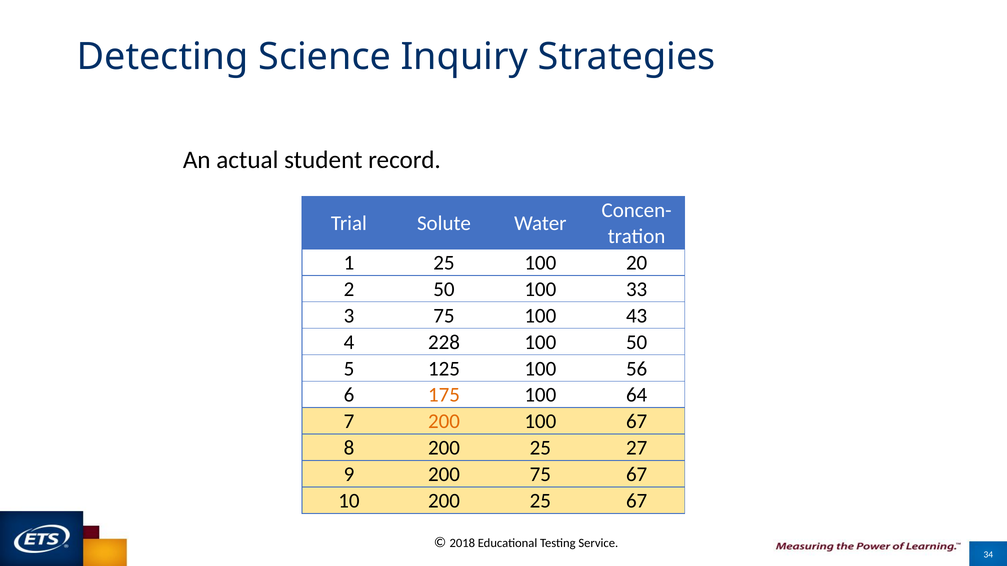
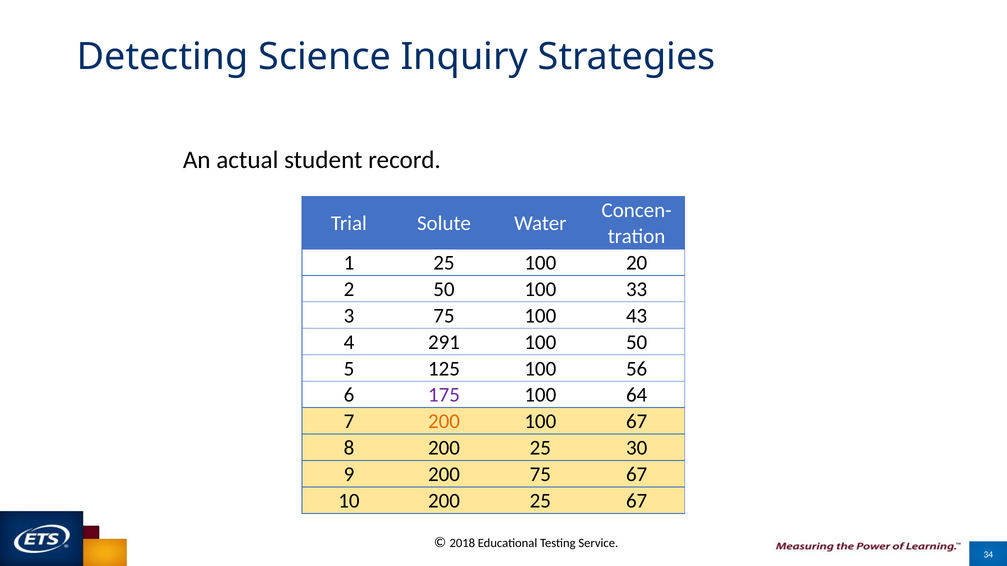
228: 228 -> 291 (444, 342)
175 colour: orange -> purple (444, 395)
27: 27 -> 30 (637, 448)
